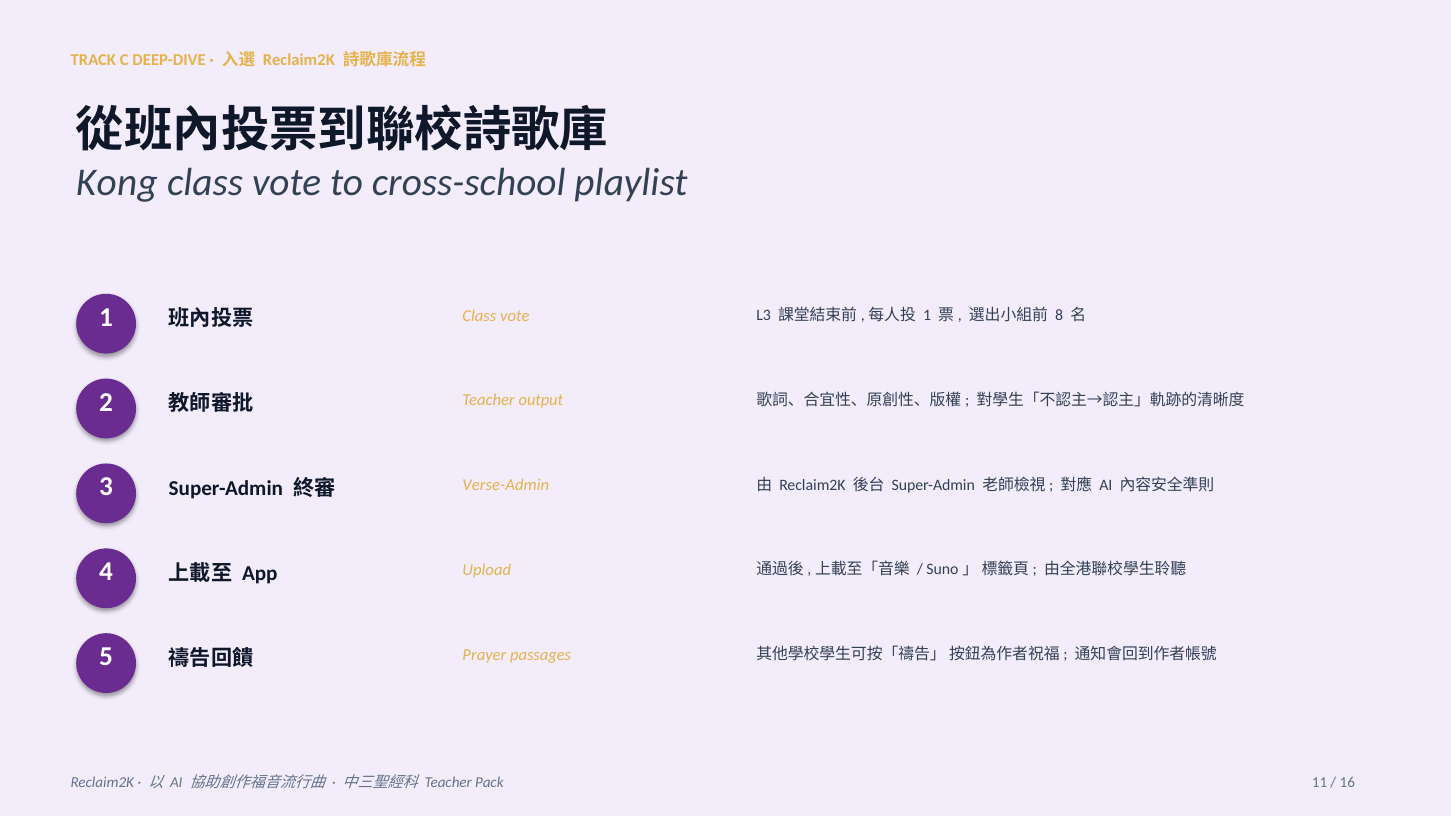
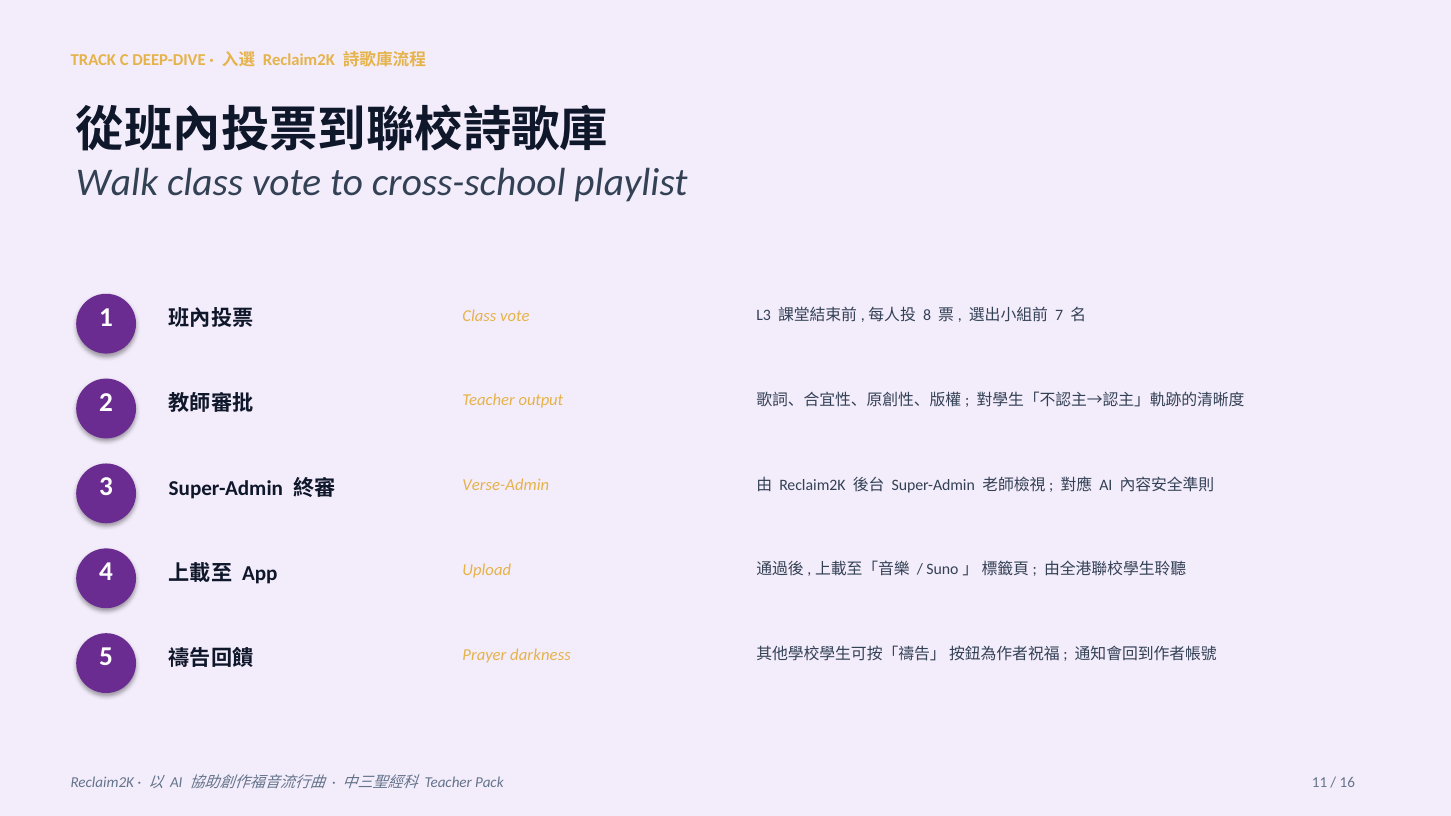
Kong: Kong -> Walk (117, 182)
1: 1 -> 8 (927, 315)
8: 8 -> 7 (1059, 315)
passages: passages -> darkness (540, 655)
